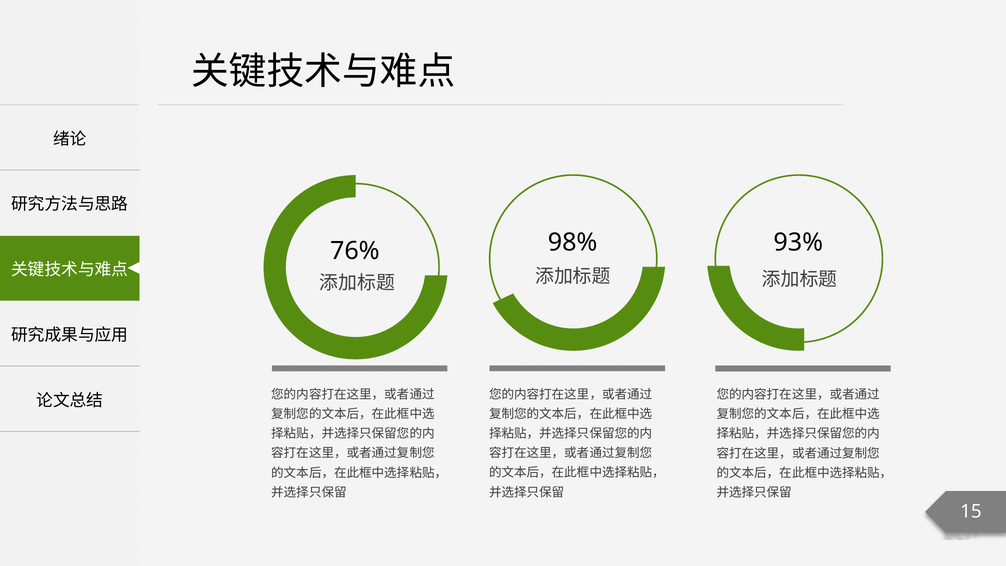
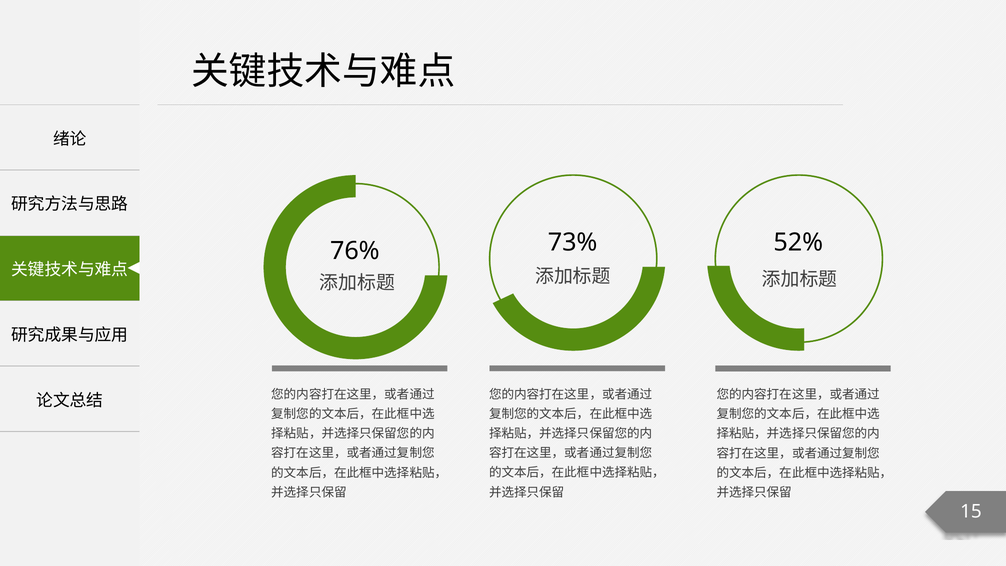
98%: 98% -> 73% (573, 242)
93%: 93% -> 52% (798, 242)
